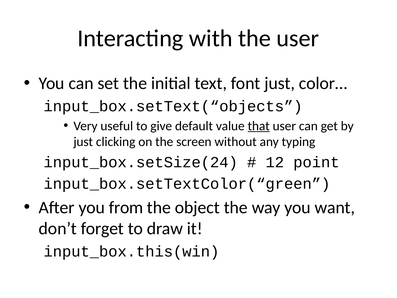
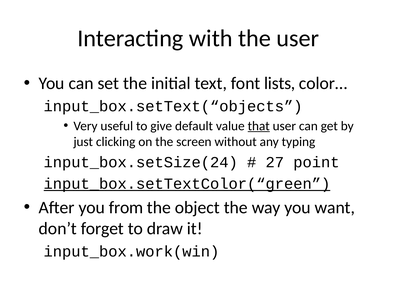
font just: just -> lists (280, 83)
12: 12 -> 27 (275, 162)
input_box.setTextColor(“green underline: none -> present (187, 184)
input_box.this(win: input_box.this(win -> input_box.work(win (132, 251)
